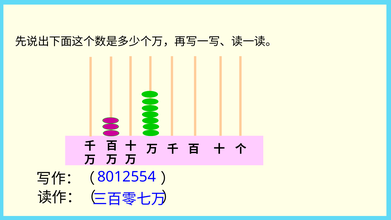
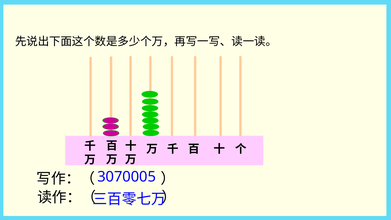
8012554: 8012554 -> 3070005 (127, 177)
